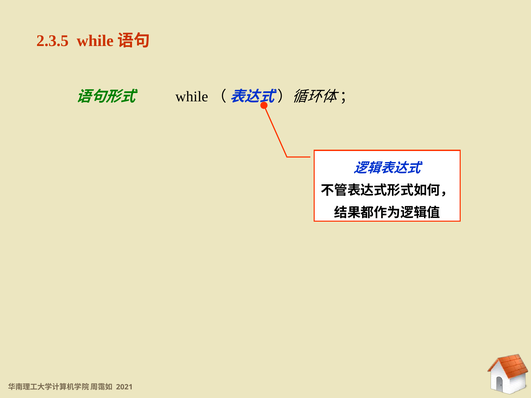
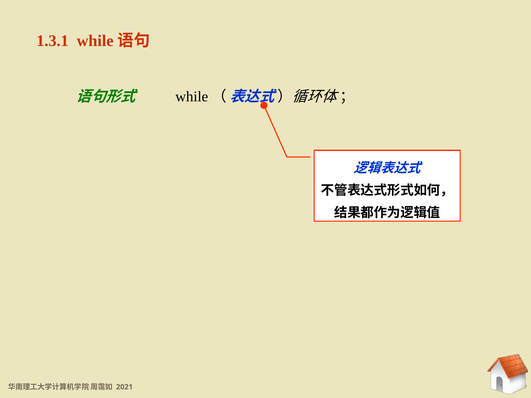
2.3.5: 2.3.5 -> 1.3.1 (53, 41)
